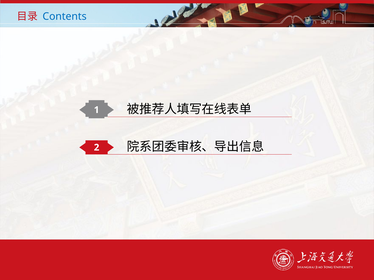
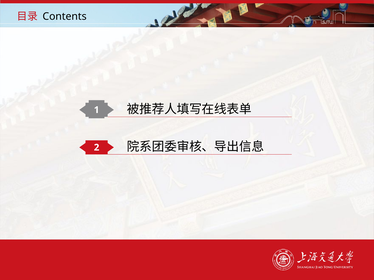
Contents colour: blue -> black (65, 16)
